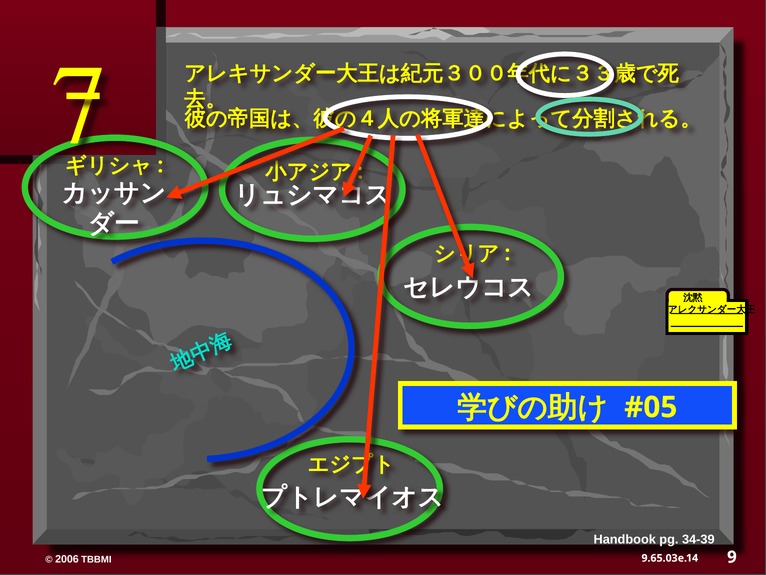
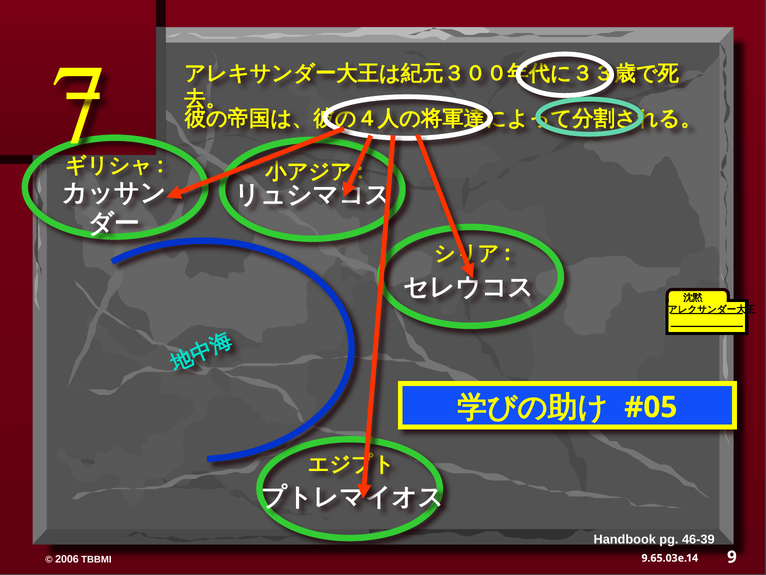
34-39: 34-39 -> 46-39 (698, 539)
